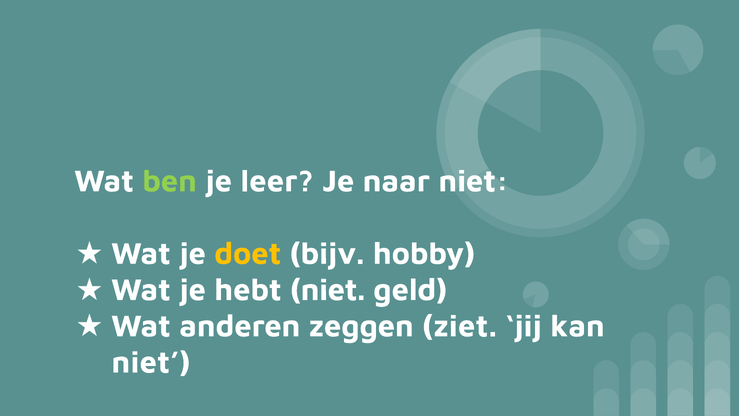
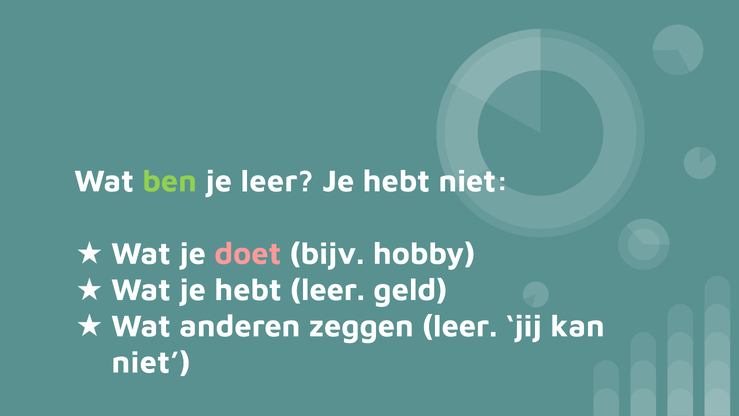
naar: naar -> hebt (396, 181)
doet colour: yellow -> pink (248, 253)
hebt niet: niet -> leer (328, 290)
zeggen ziet: ziet -> leer (460, 326)
